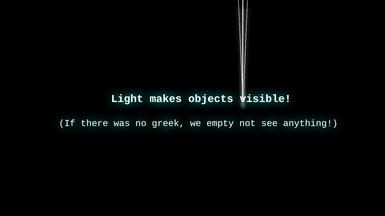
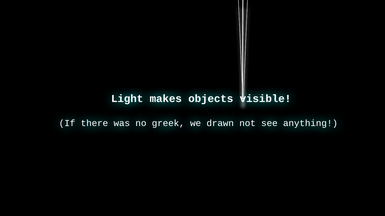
empty: empty -> drawn (220, 123)
